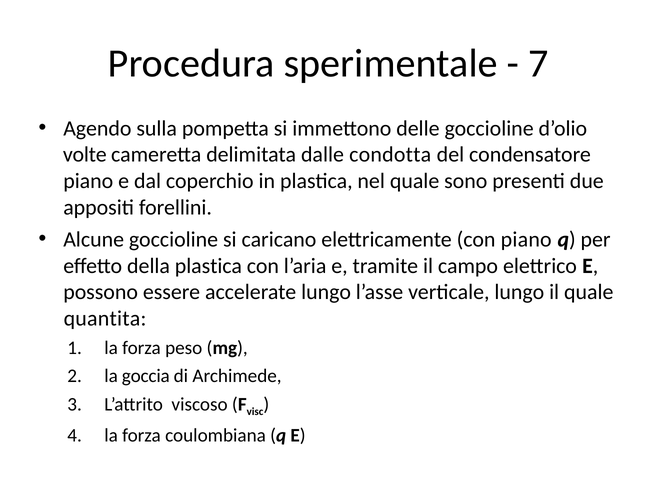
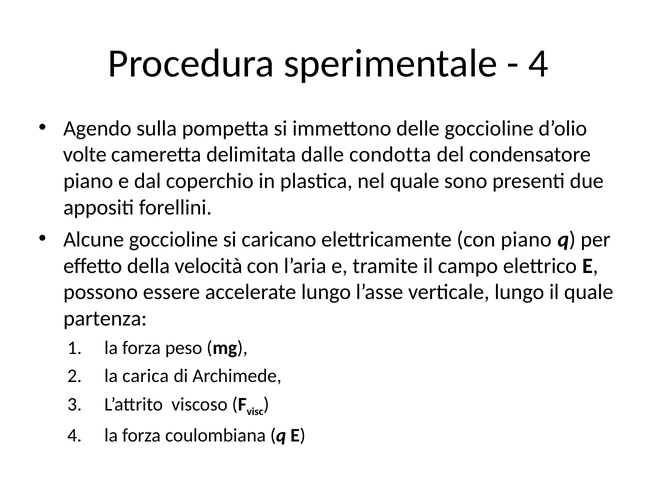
7: 7 -> 4 (538, 64)
della plastica: plastica -> velocità (208, 266)
quantita: quantita -> partenza (105, 318)
goccia: goccia -> carica (146, 376)
